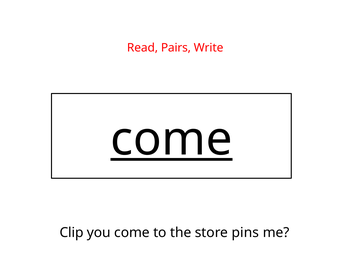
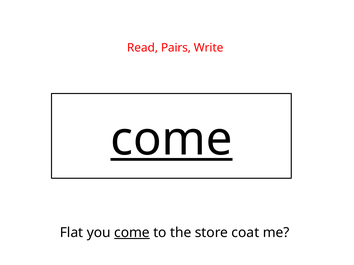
Clip: Clip -> Flat (72, 233)
come underline: none -> present (132, 233)
pins: pins -> coat (245, 233)
